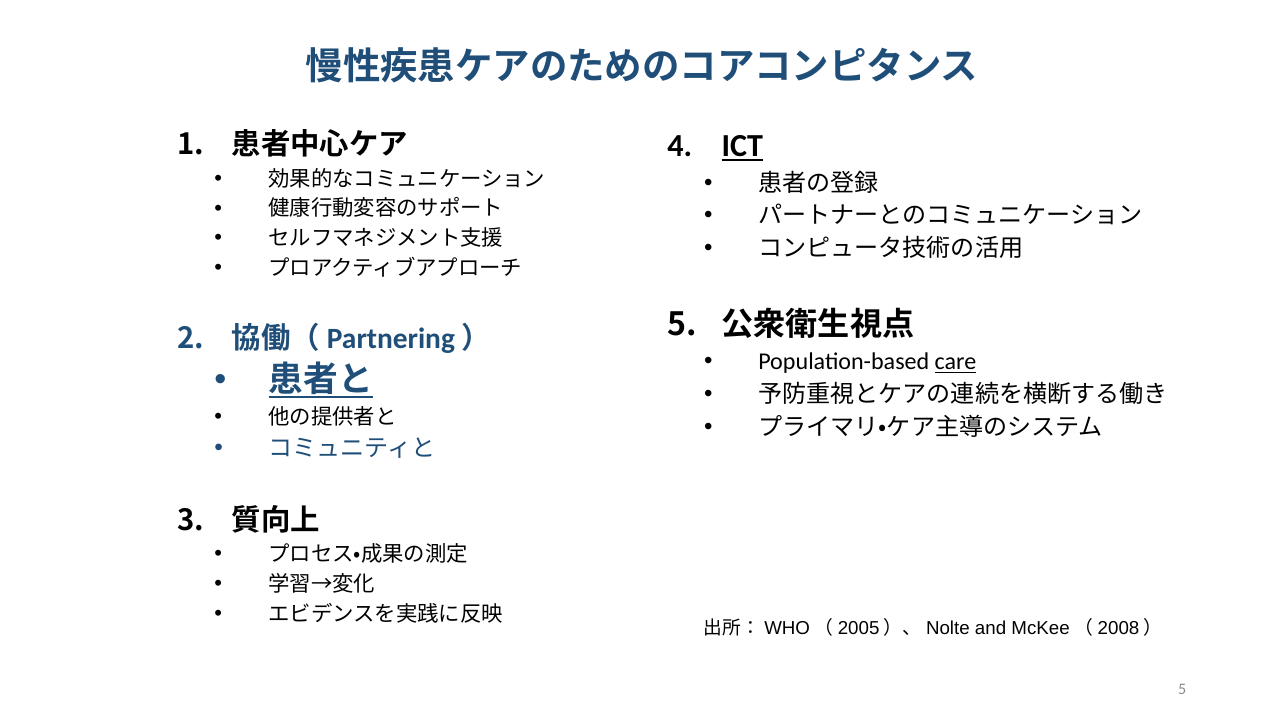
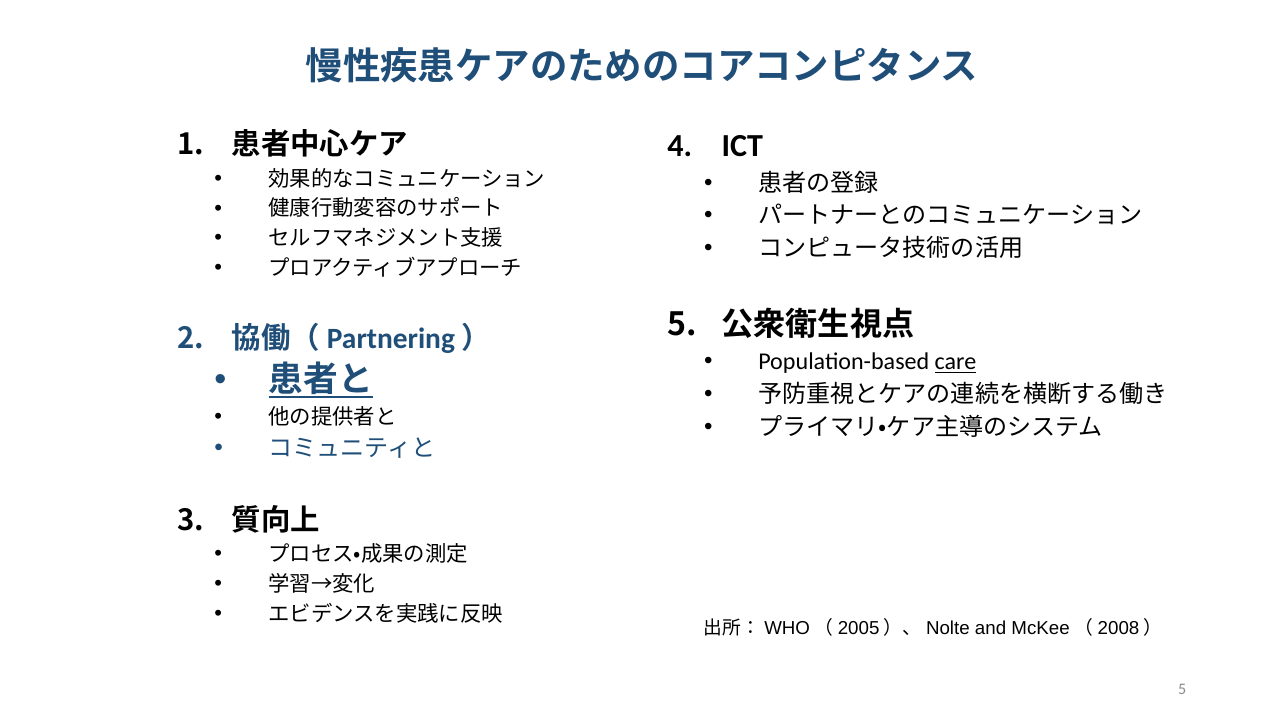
ICT underline: present -> none (742, 146)
